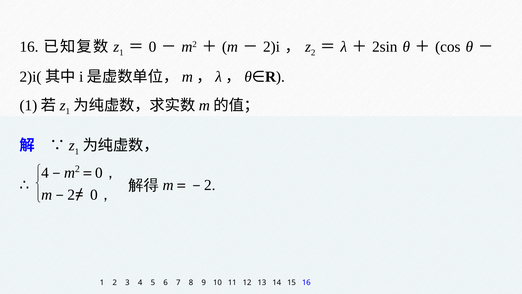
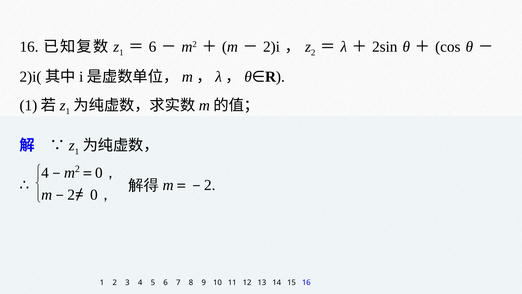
0: 0 -> 6 (153, 47)
